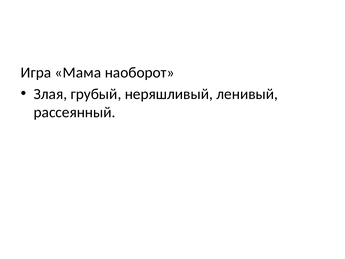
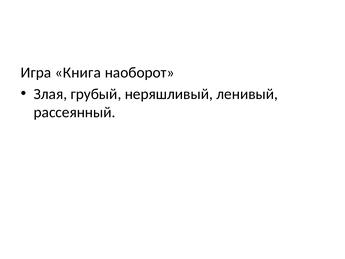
Мама: Мама -> Книга (78, 72)
